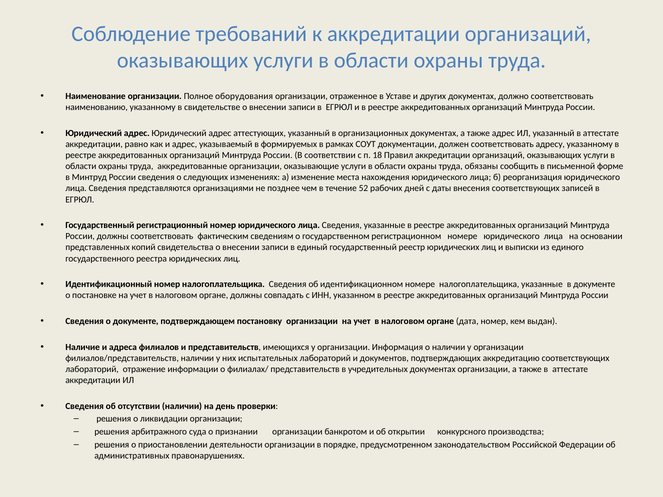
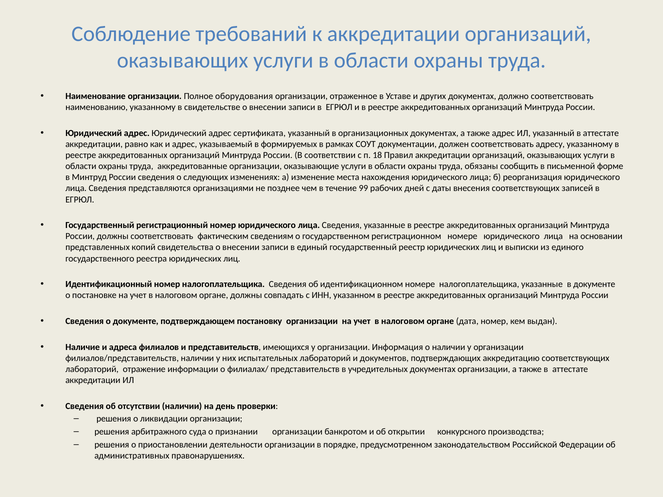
аттестующих: аттестующих -> сертификата (260, 133)
52: 52 -> 99 (363, 188)
